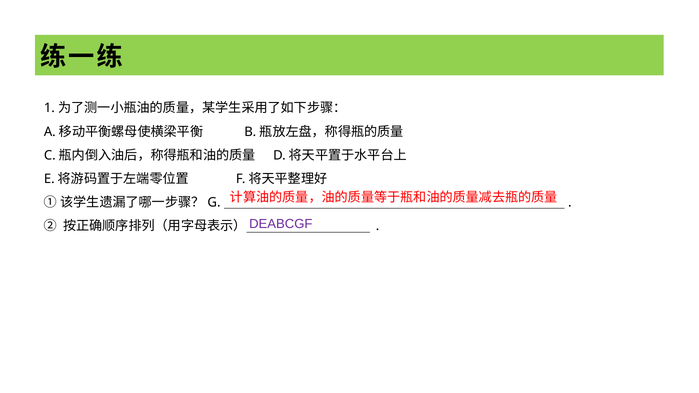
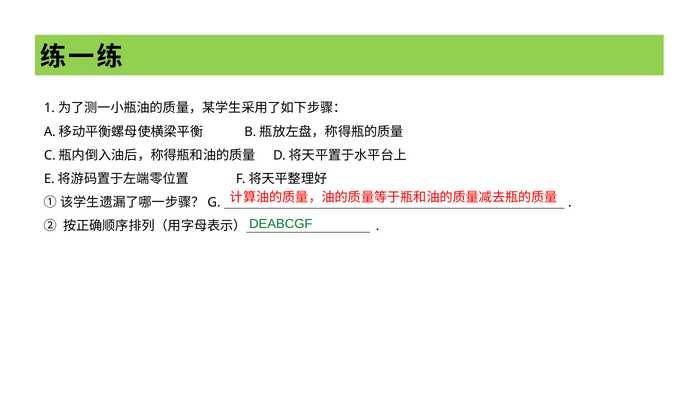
DEABCGF colour: purple -> green (281, 224)
